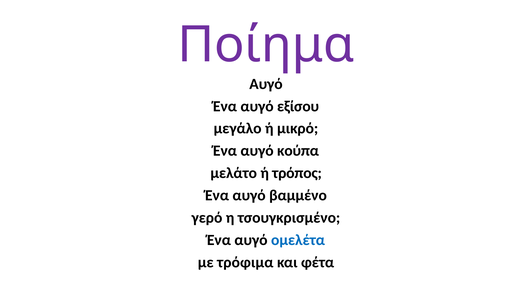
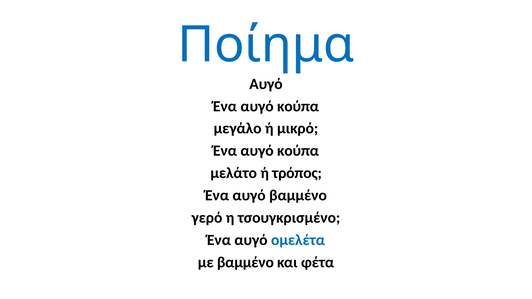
Ποίημα colour: purple -> blue (266, 45)
εξίσου: εξίσου -> κούπα (298, 106)
με τρόφιμα: τρόφιμα -> βαμμένο (245, 262)
